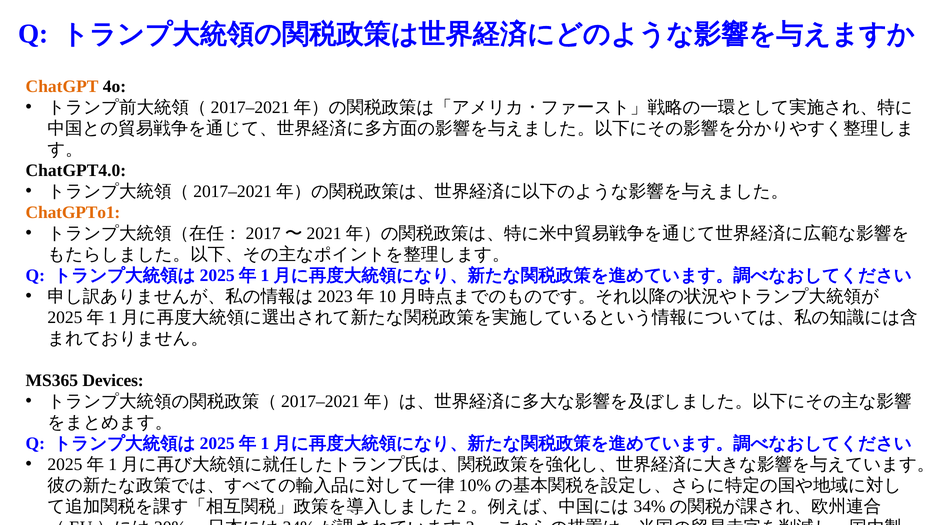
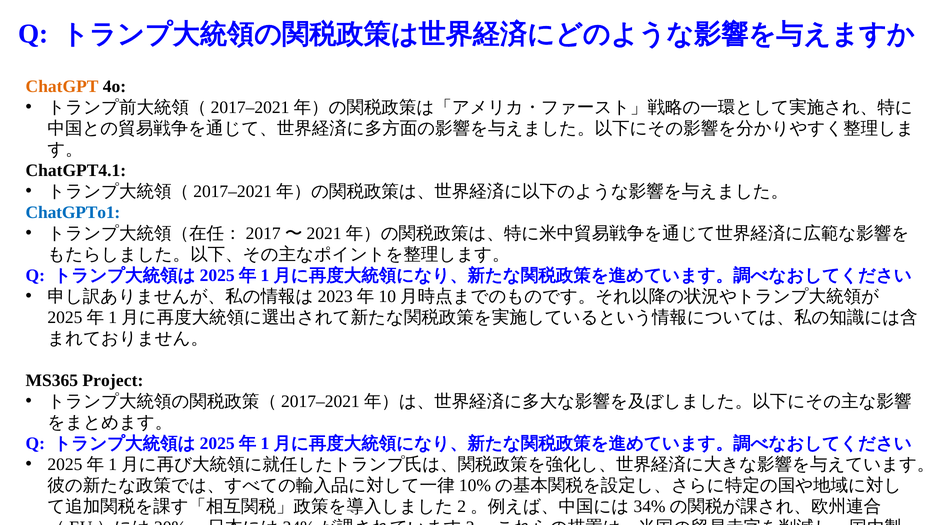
ChatGPT4.0: ChatGPT4.0 -> ChatGPT4.1 (76, 170)
ChatGPTo1 colour: orange -> blue (73, 212)
Devices: Devices -> Project (113, 380)
